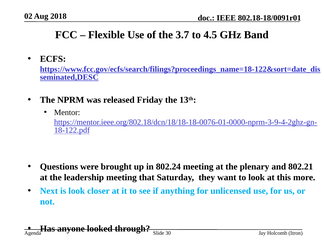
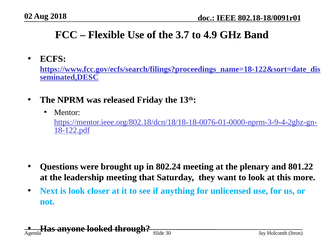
4.5: 4.5 -> 4.9 (210, 35)
802.21: 802.21 -> 801.22 (301, 167)
